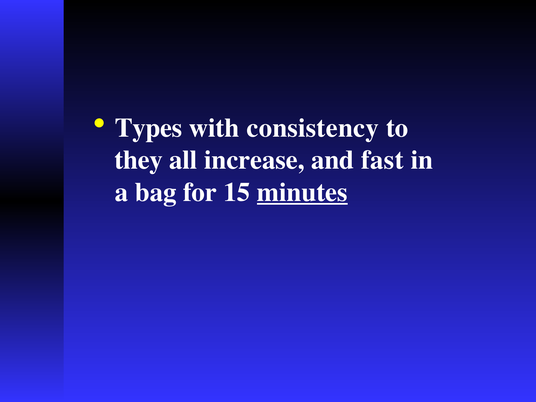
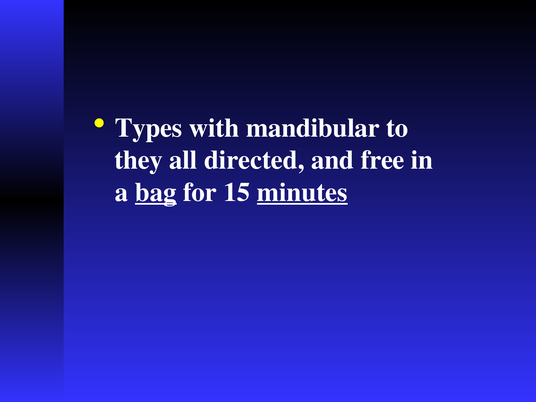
consistency: consistency -> mandibular (313, 128)
increase: increase -> directed (254, 160)
fast: fast -> free (383, 160)
bag underline: none -> present (156, 192)
